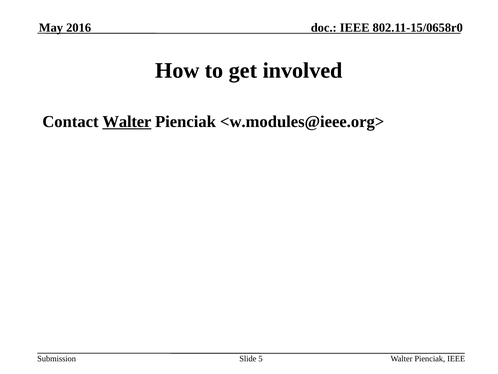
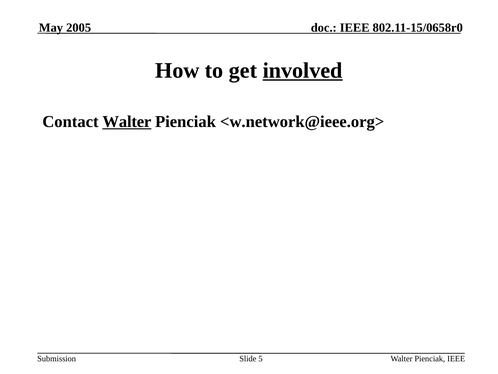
2016: 2016 -> 2005 (79, 28)
involved underline: none -> present (303, 70)
<w.modules@ieee.org>: <w.modules@ieee.org> -> <w.network@ieee.org> (302, 122)
